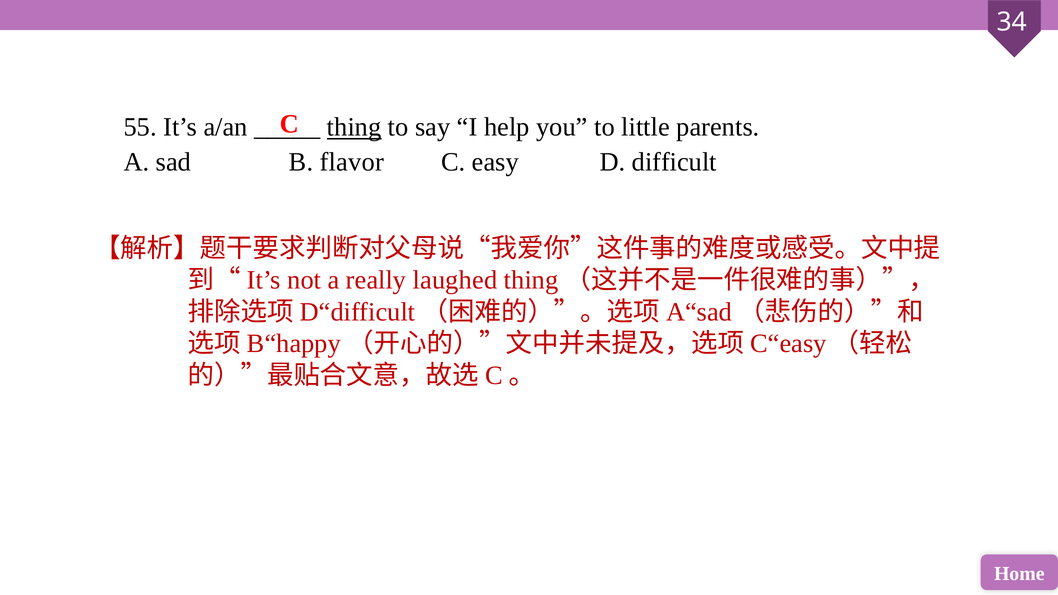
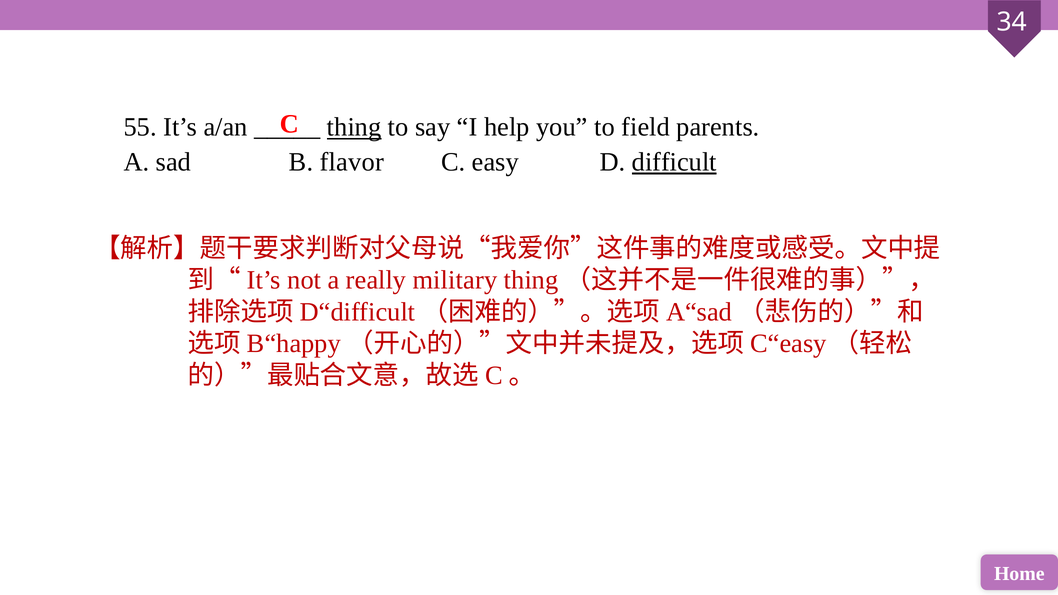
little: little -> field (646, 127)
difficult underline: none -> present (674, 162)
laughed: laughed -> military (455, 280)
